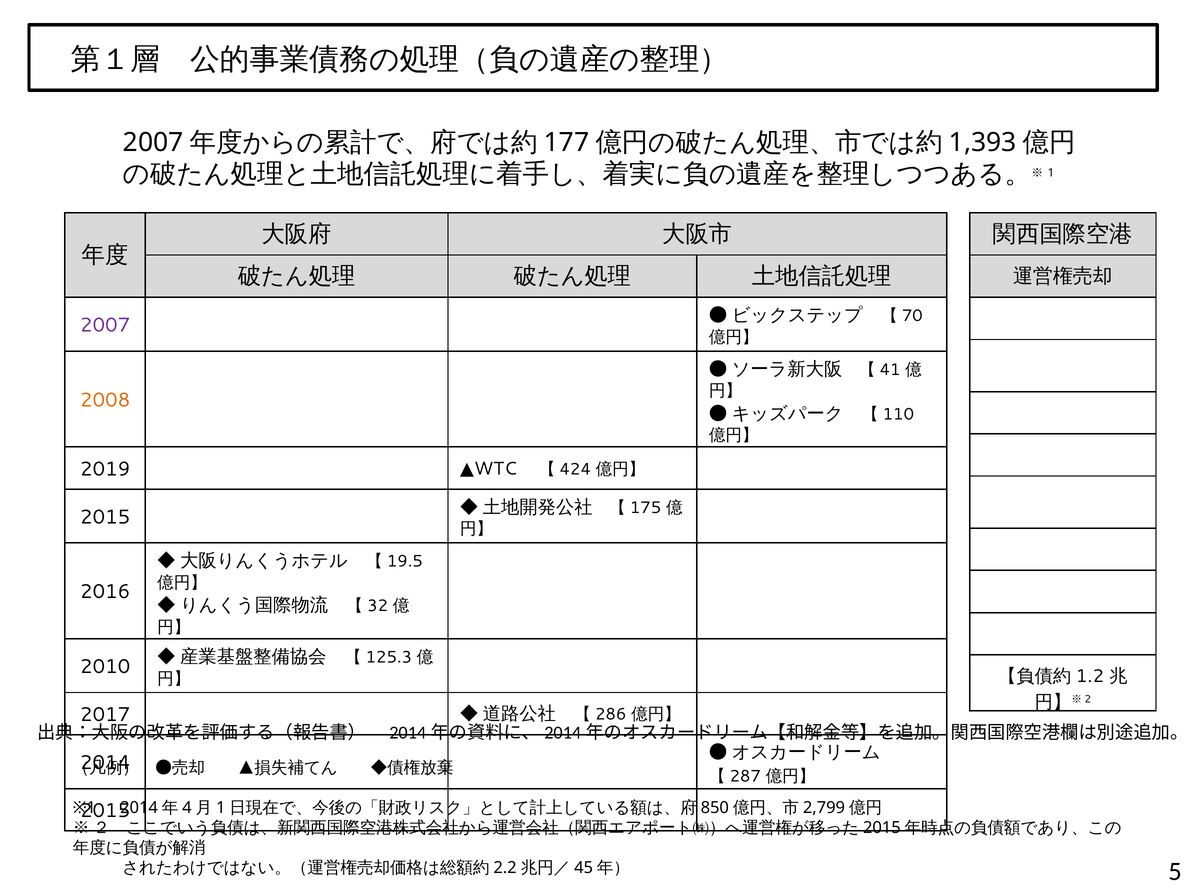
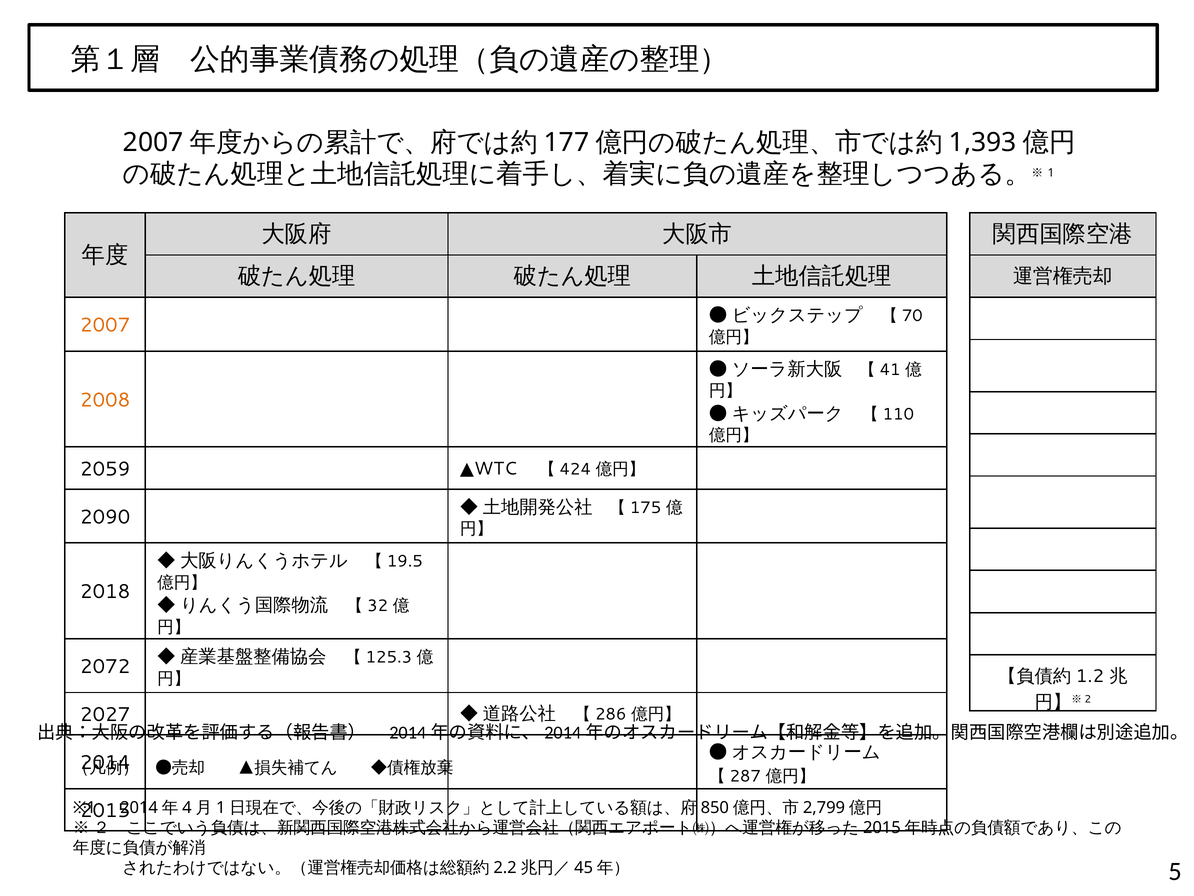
2007 colour: purple -> orange (105, 325)
2019: 2019 -> 2059 (105, 469)
2015: 2015 -> 2090 (105, 517)
2016: 2016 -> 2018 (105, 592)
2010: 2010 -> 2072 (105, 666)
2017: 2017 -> 2027 (105, 714)
